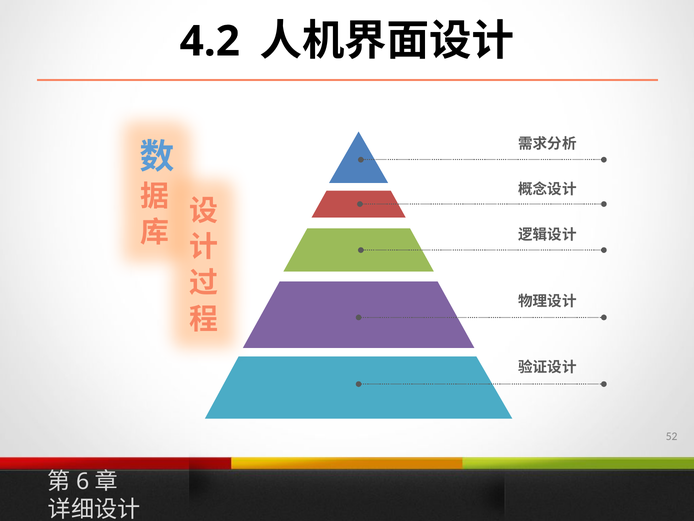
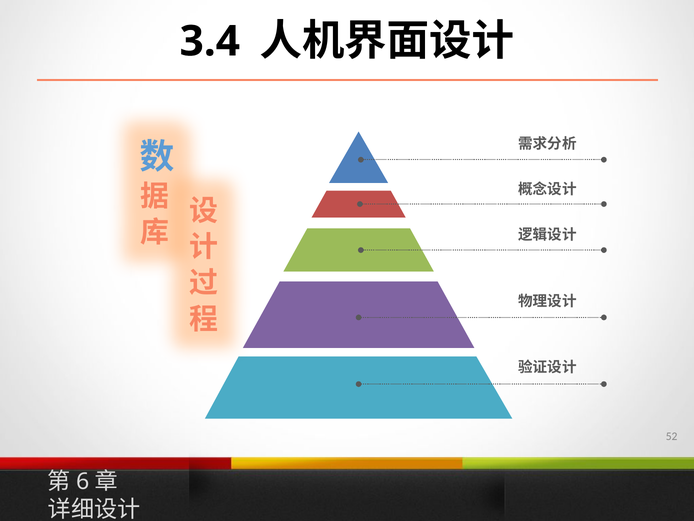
4.2: 4.2 -> 3.4 (210, 41)
